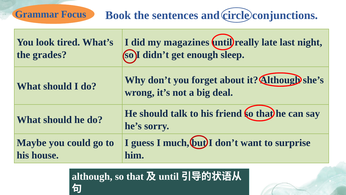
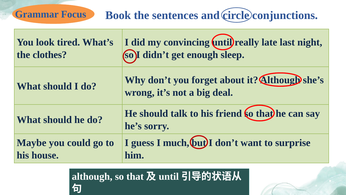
magazines: magazines -> convincing (187, 42)
grades: grades -> clothes (50, 55)
